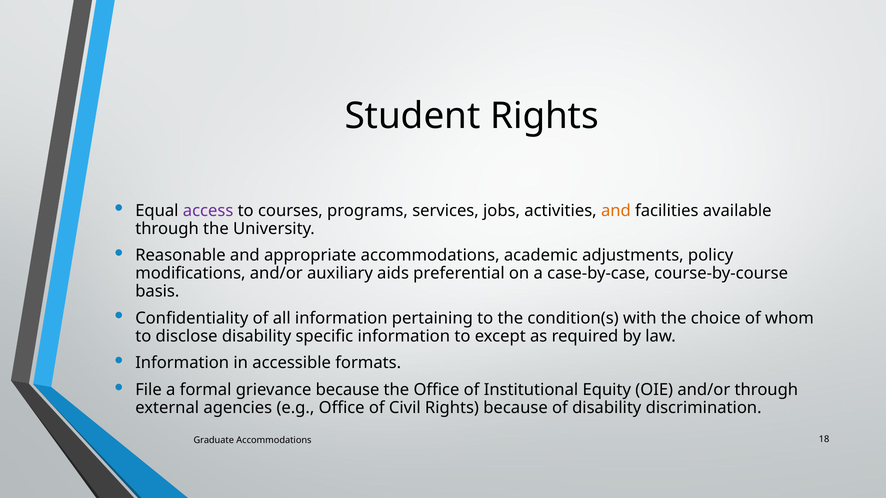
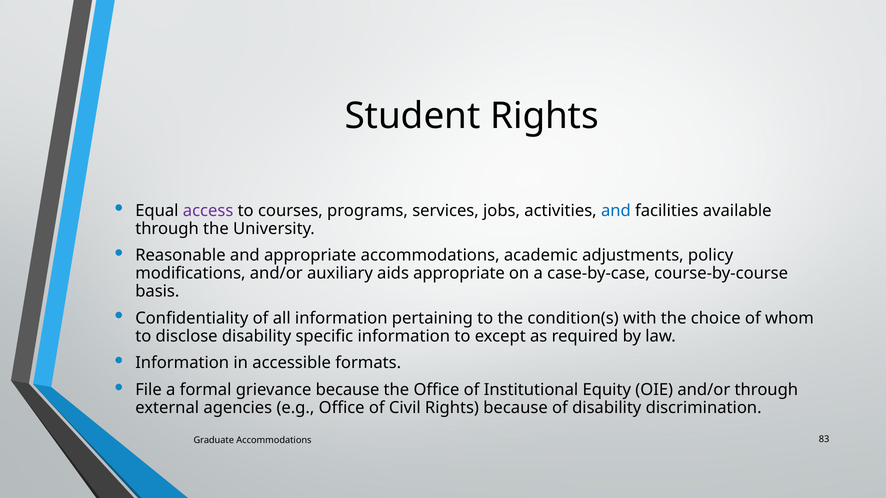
and colour: orange -> blue (616, 211)
aids preferential: preferential -> appropriate (459, 274)
18: 18 -> 83 (824, 440)
